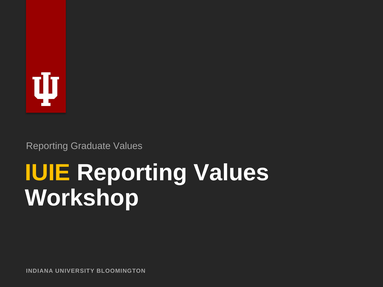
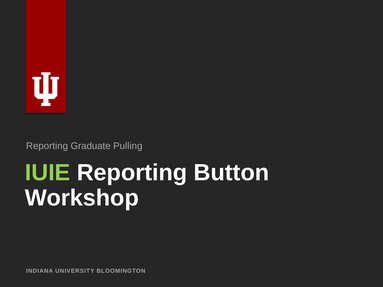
Graduate Values: Values -> Pulling (128, 146)
IUIE colour: yellow -> light green (48, 173)
Reporting Values: Values -> Button (231, 173)
